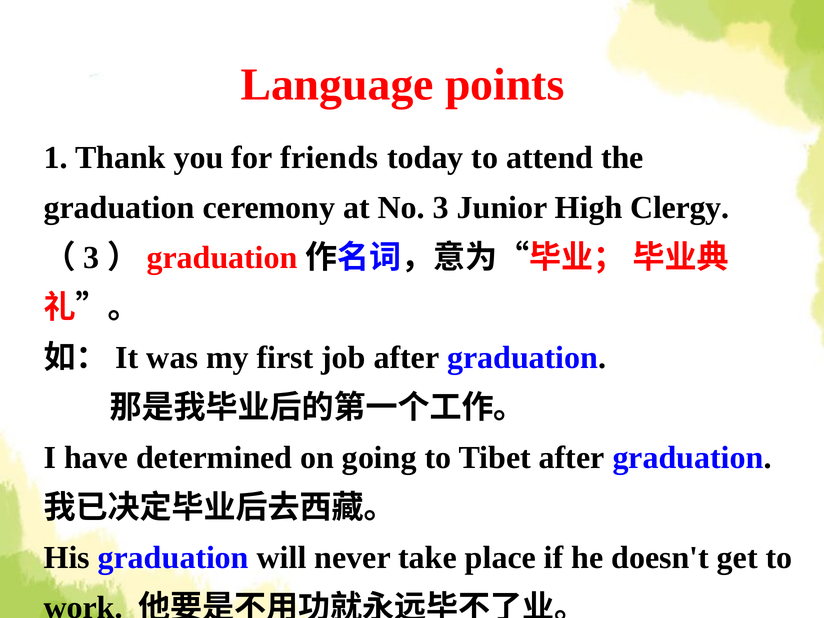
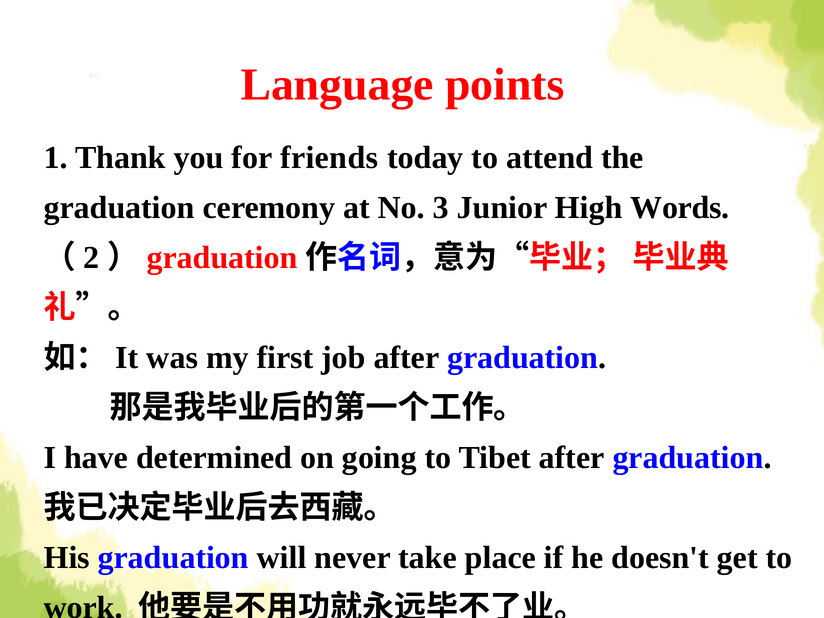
Clergy: Clergy -> Words (680, 208)
3: 3 -> 2 (91, 258)
